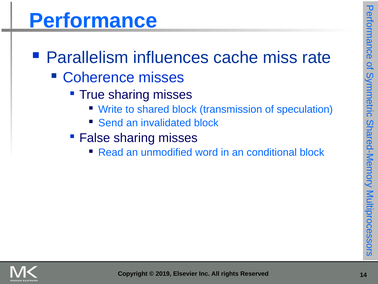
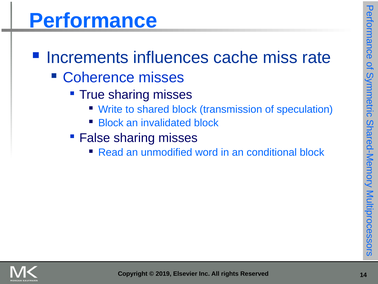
Parallelism: Parallelism -> Increments (87, 57)
Send: Send -> Block (111, 123)
